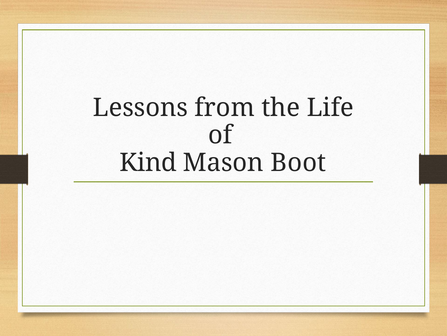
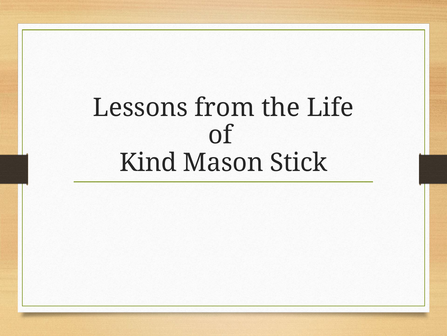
Boot: Boot -> Stick (299, 162)
